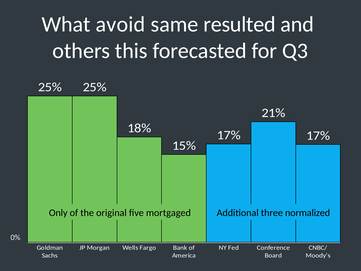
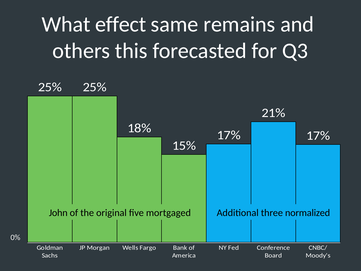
avoid: avoid -> effect (121, 24)
resulted: resulted -> remains (239, 24)
Only: Only -> John (58, 212)
